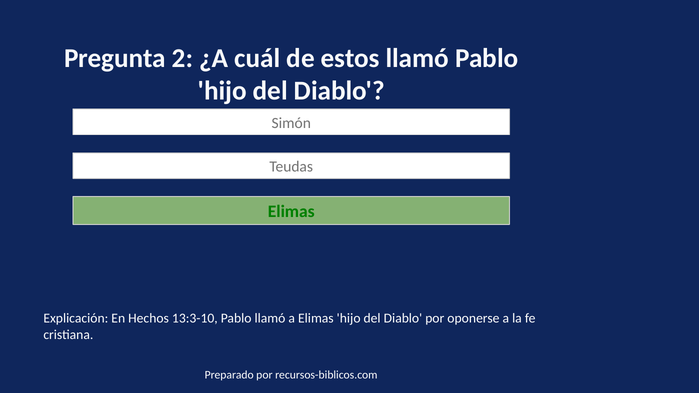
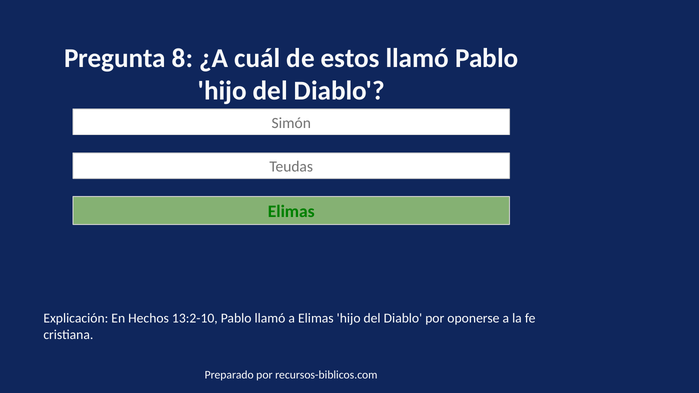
2: 2 -> 8 (182, 58)
13:3-10: 13:3-10 -> 13:2-10 (195, 318)
